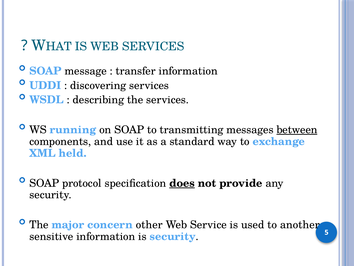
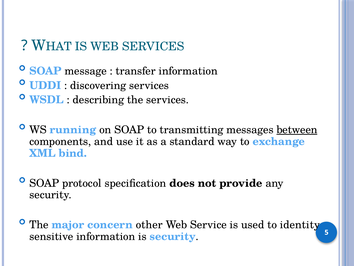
held: held -> bind (73, 153)
does underline: present -> none (182, 183)
another: another -> identity (300, 224)
